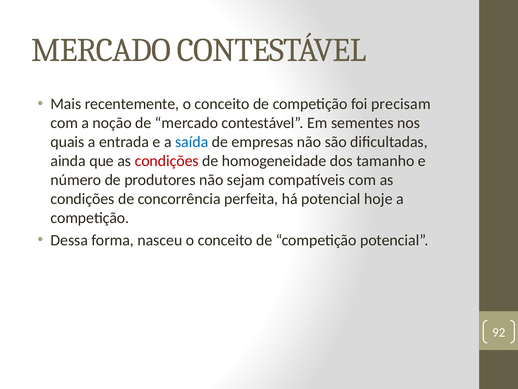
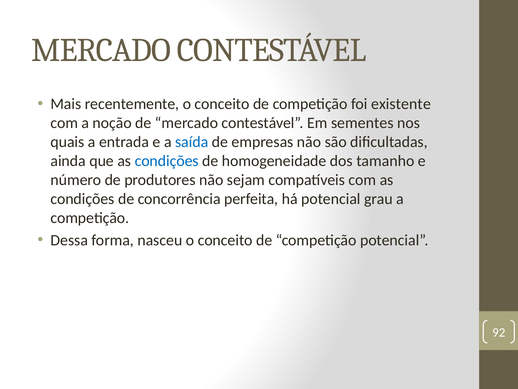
precisam: precisam -> existente (401, 104)
condições colour: red -> blue (167, 161)
hoje: hoje -> grau (378, 199)
